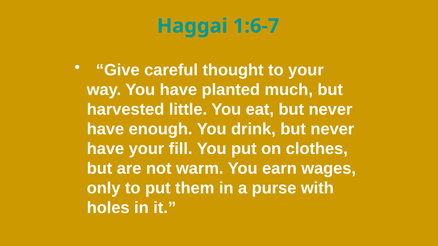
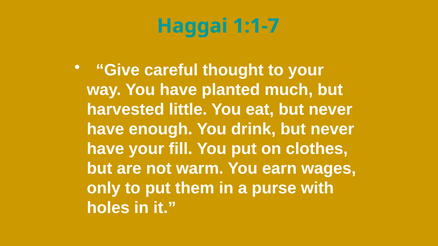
1:6-7: 1:6-7 -> 1:1-7 (256, 26)
